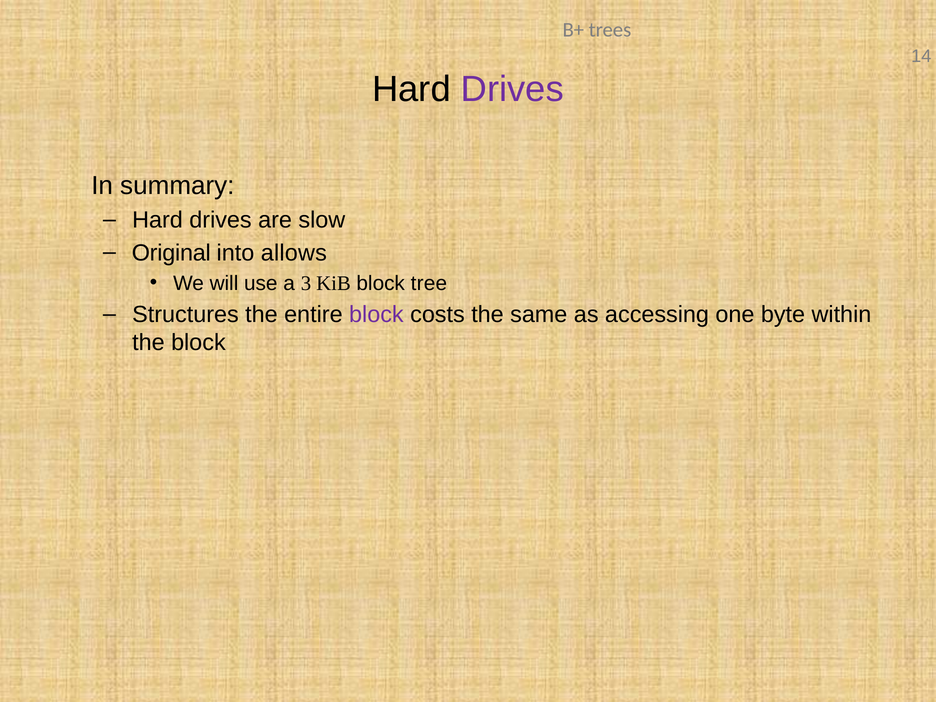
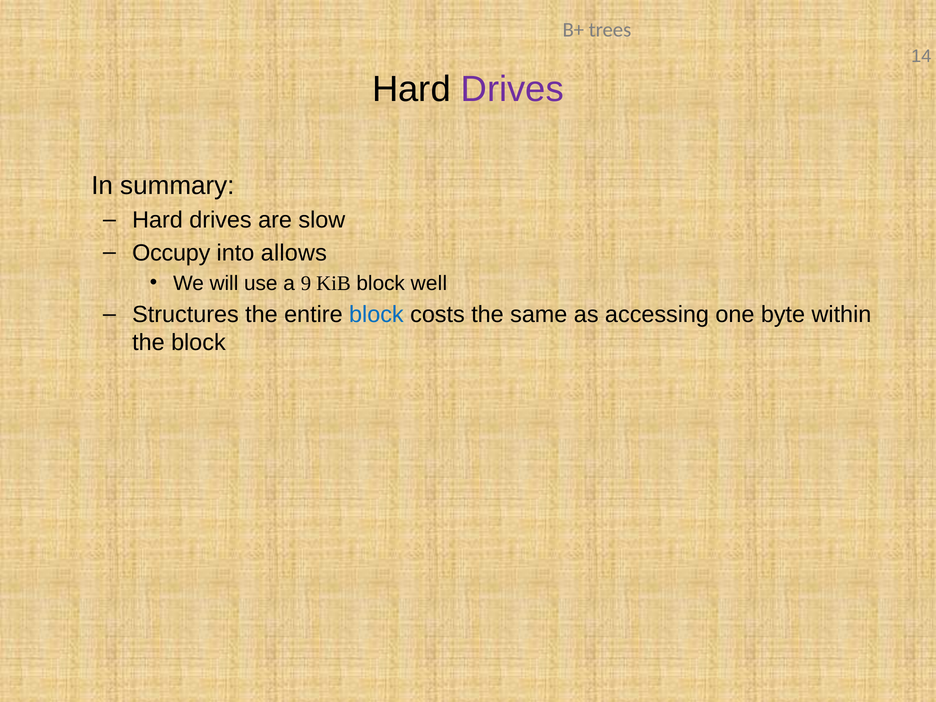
Original: Original -> Occupy (171, 253)
3: 3 -> 9 (306, 283)
tree: tree -> well (429, 283)
block colour: purple -> blue (376, 315)
